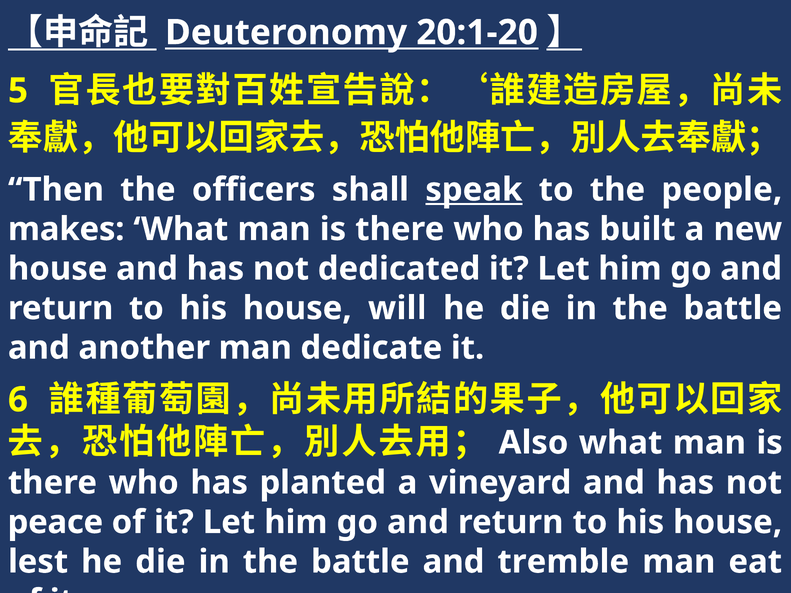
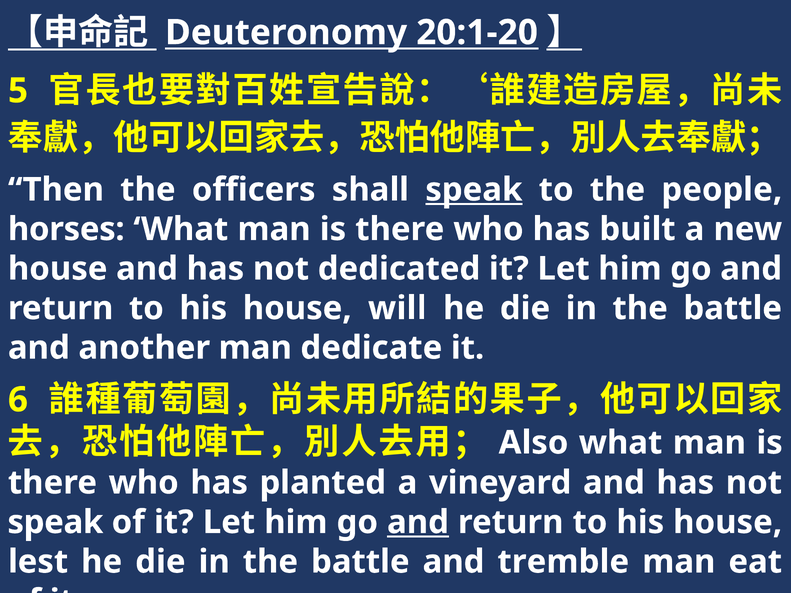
makes: makes -> horses (66, 229)
peace: peace -> speak (55, 522)
and underline: none -> present (418, 522)
